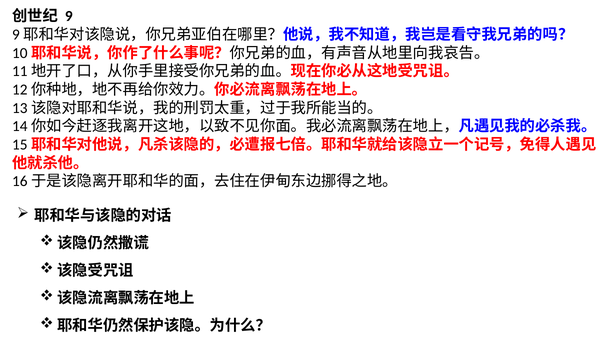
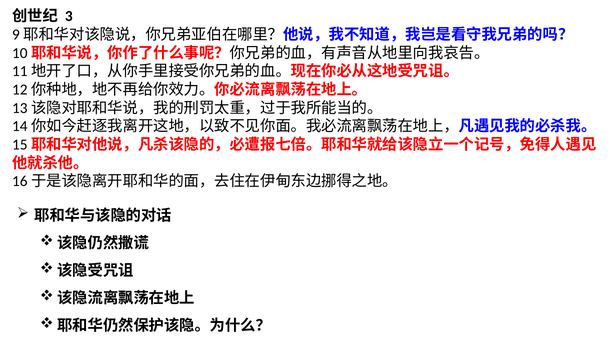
9: 9 -> 3 (69, 16)
